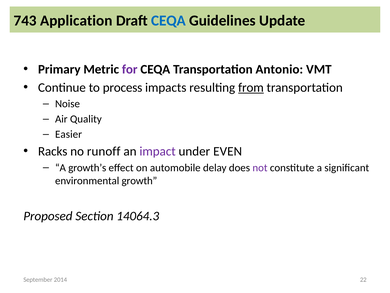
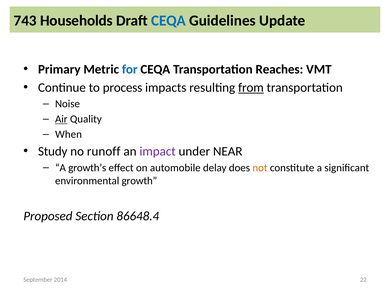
Application: Application -> Households (76, 21)
for colour: purple -> blue (130, 69)
Antonio: Antonio -> Reaches (279, 69)
Air underline: none -> present (61, 119)
Easier: Easier -> When (69, 134)
Racks: Racks -> Study (53, 151)
EVEN: EVEN -> NEAR (228, 151)
not colour: purple -> orange (260, 167)
14064.3: 14064.3 -> 86648.4 (138, 216)
